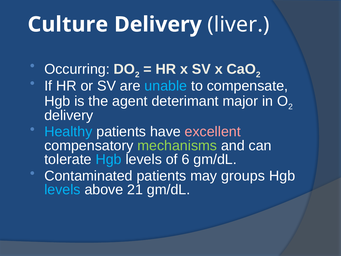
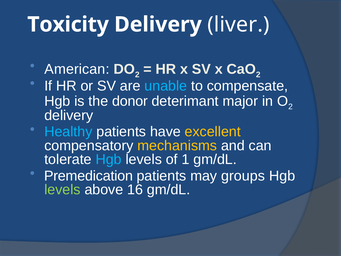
Culture: Culture -> Toxicity (68, 24)
Occurring: Occurring -> American (77, 69)
agent: agent -> donor (130, 101)
excellent colour: pink -> yellow (213, 132)
mechanisms colour: light green -> yellow (177, 145)
6: 6 -> 1 (186, 159)
Contaminated: Contaminated -> Premedication (89, 176)
levels colour: light blue -> light green (62, 189)
21: 21 -> 16 (135, 189)
